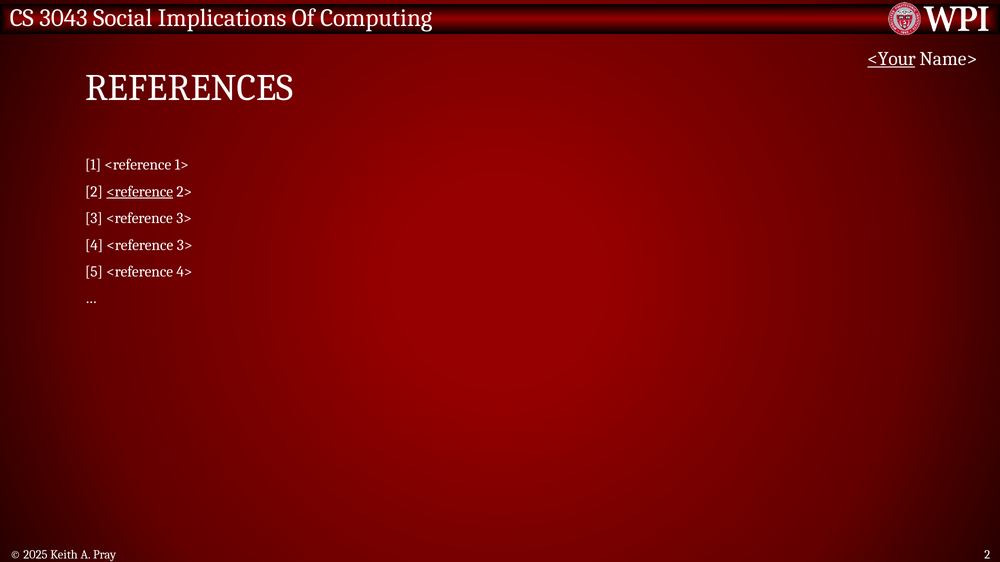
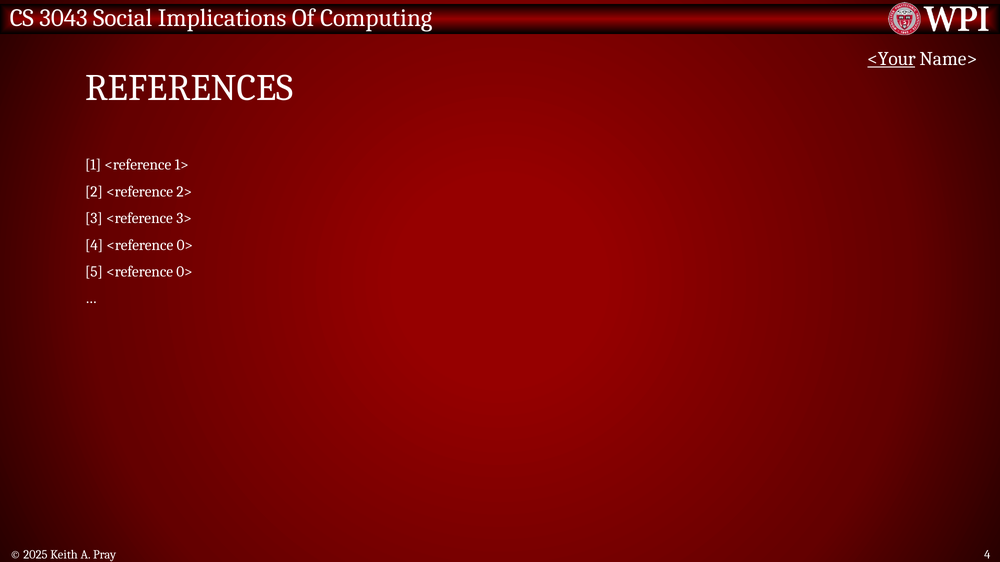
<reference underline: present -> none (140, 192)
4 <reference 3>: 3> -> 0> (185, 245)
5 <reference 4>: 4> -> 0> (184, 272)
Pray 2: 2 -> 4 (987, 555)
